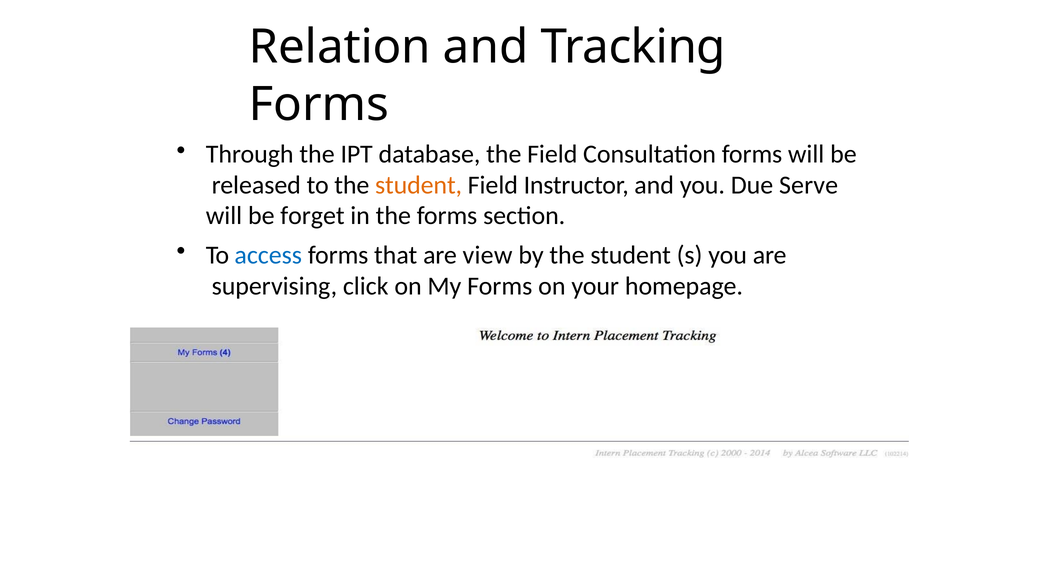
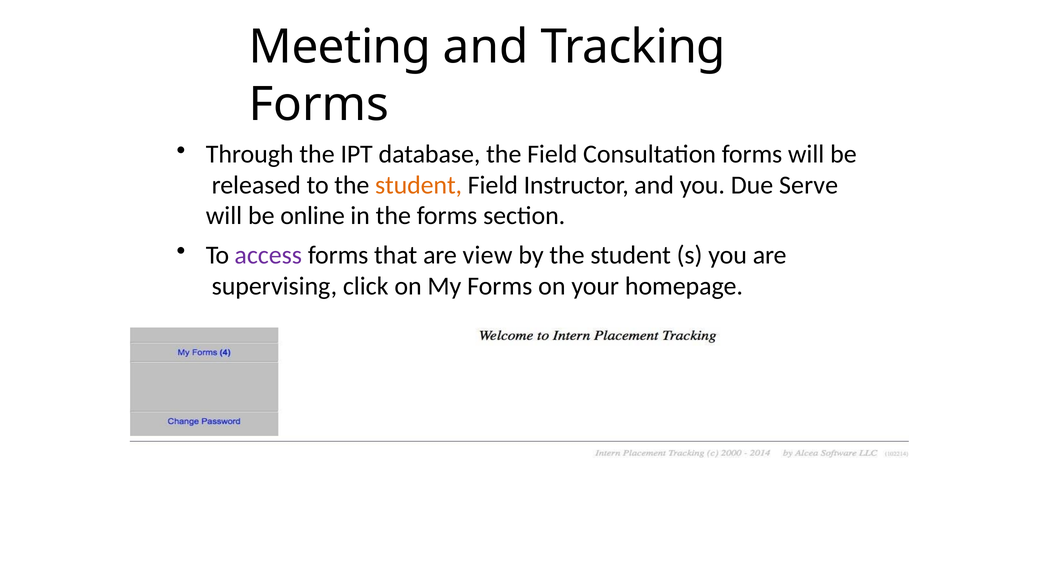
Relation: Relation -> Meeting (340, 47)
forget: forget -> online (313, 216)
access colour: blue -> purple (268, 255)
